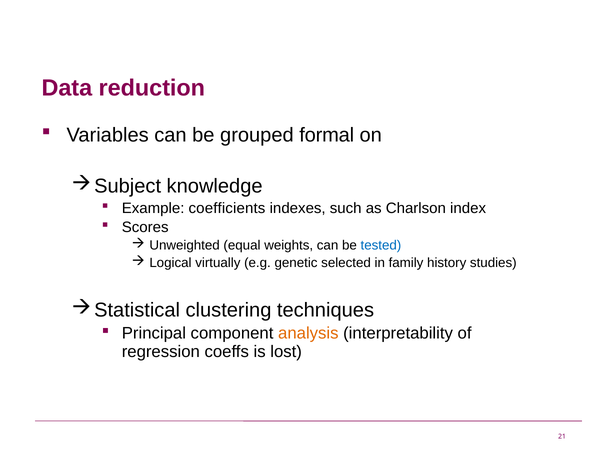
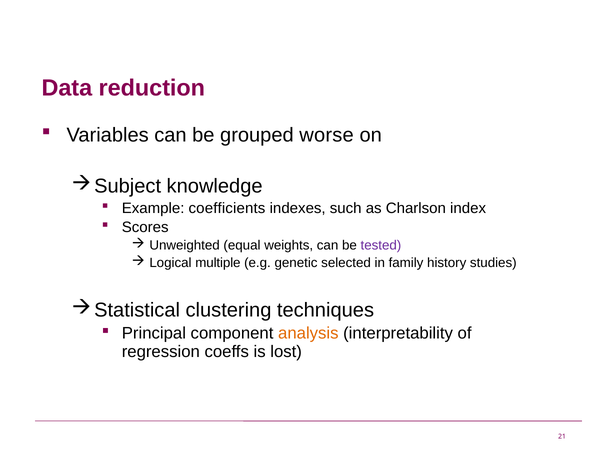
formal: formal -> worse (327, 135)
tested colour: blue -> purple (381, 246)
virtually: virtually -> multiple (218, 263)
